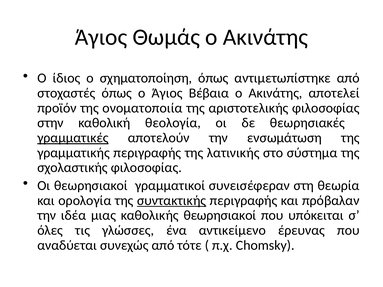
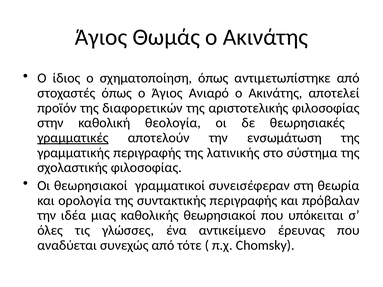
Βέβαια: Βέβαια -> Ανιαρό (209, 93)
ονοματοποιία: ονοματοποιία -> διαφορετικών (143, 108)
συντακτικής underline: present -> none (172, 201)
